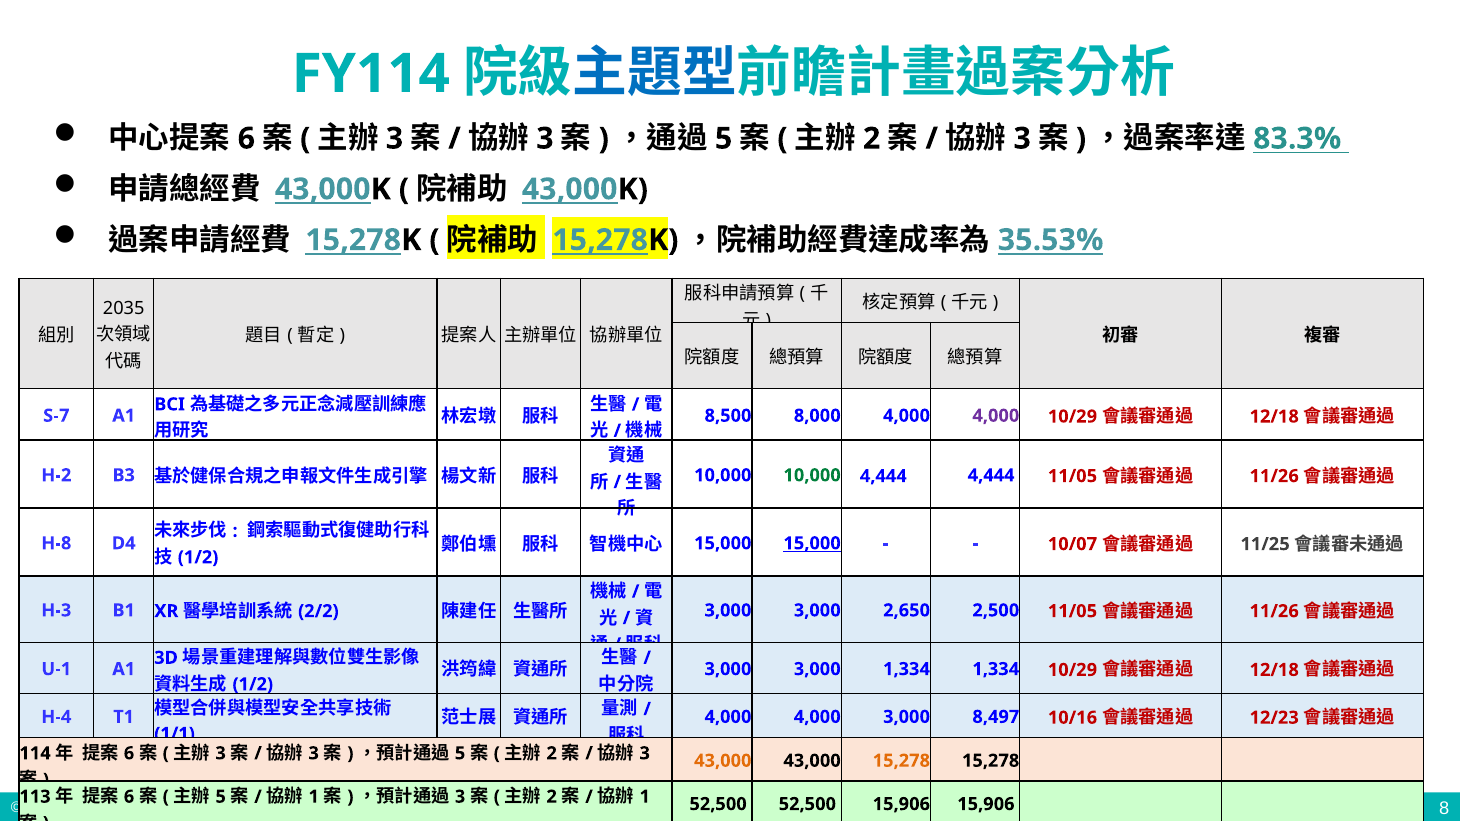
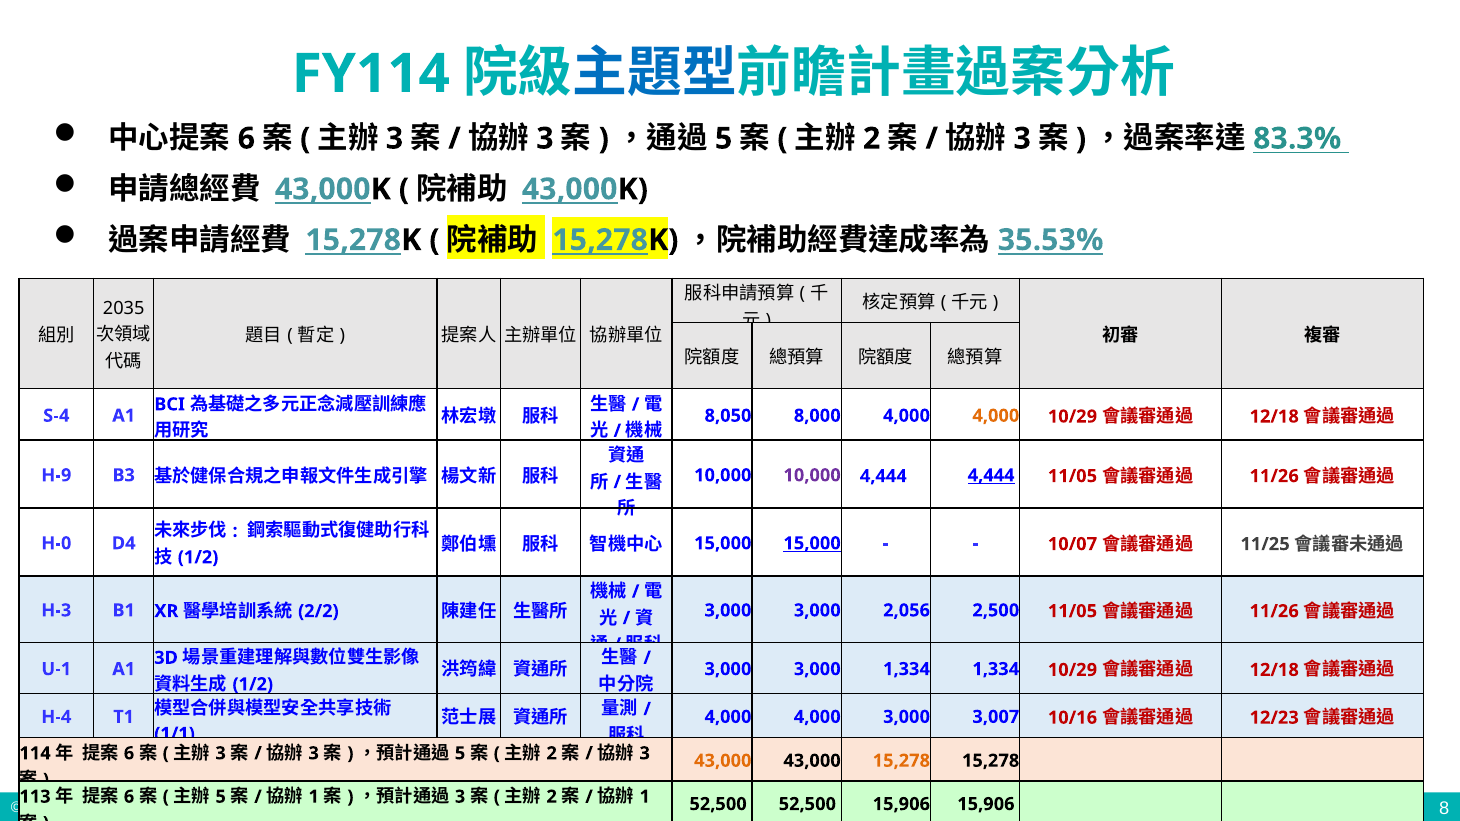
S-7: S-7 -> S-4 (56, 416)
8,500: 8,500 -> 8,050 (728, 416)
4,000 colour: purple -> orange (996, 416)
H-2: H-2 -> H-9 (56, 475)
10,000 colour: green -> purple (812, 475)
4,444 underline: none -> present (991, 475)
H-8: H-8 -> H-0 (56, 543)
2,650: 2,650 -> 2,056 (907, 611)
8,497: 8,497 -> 3,007 (996, 717)
